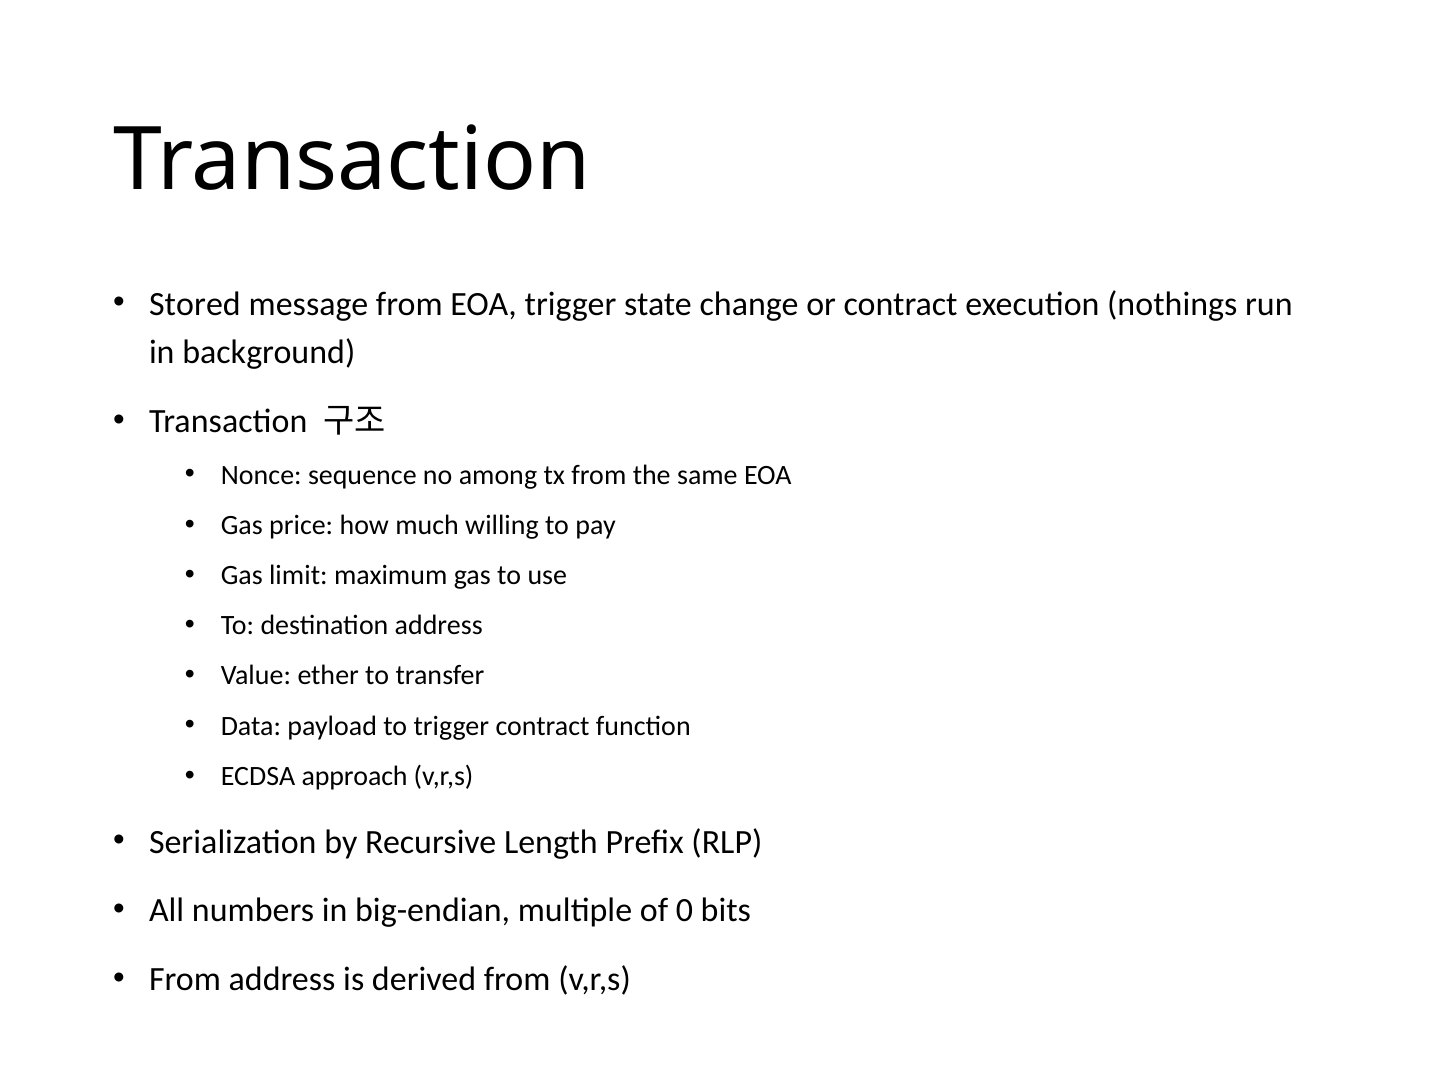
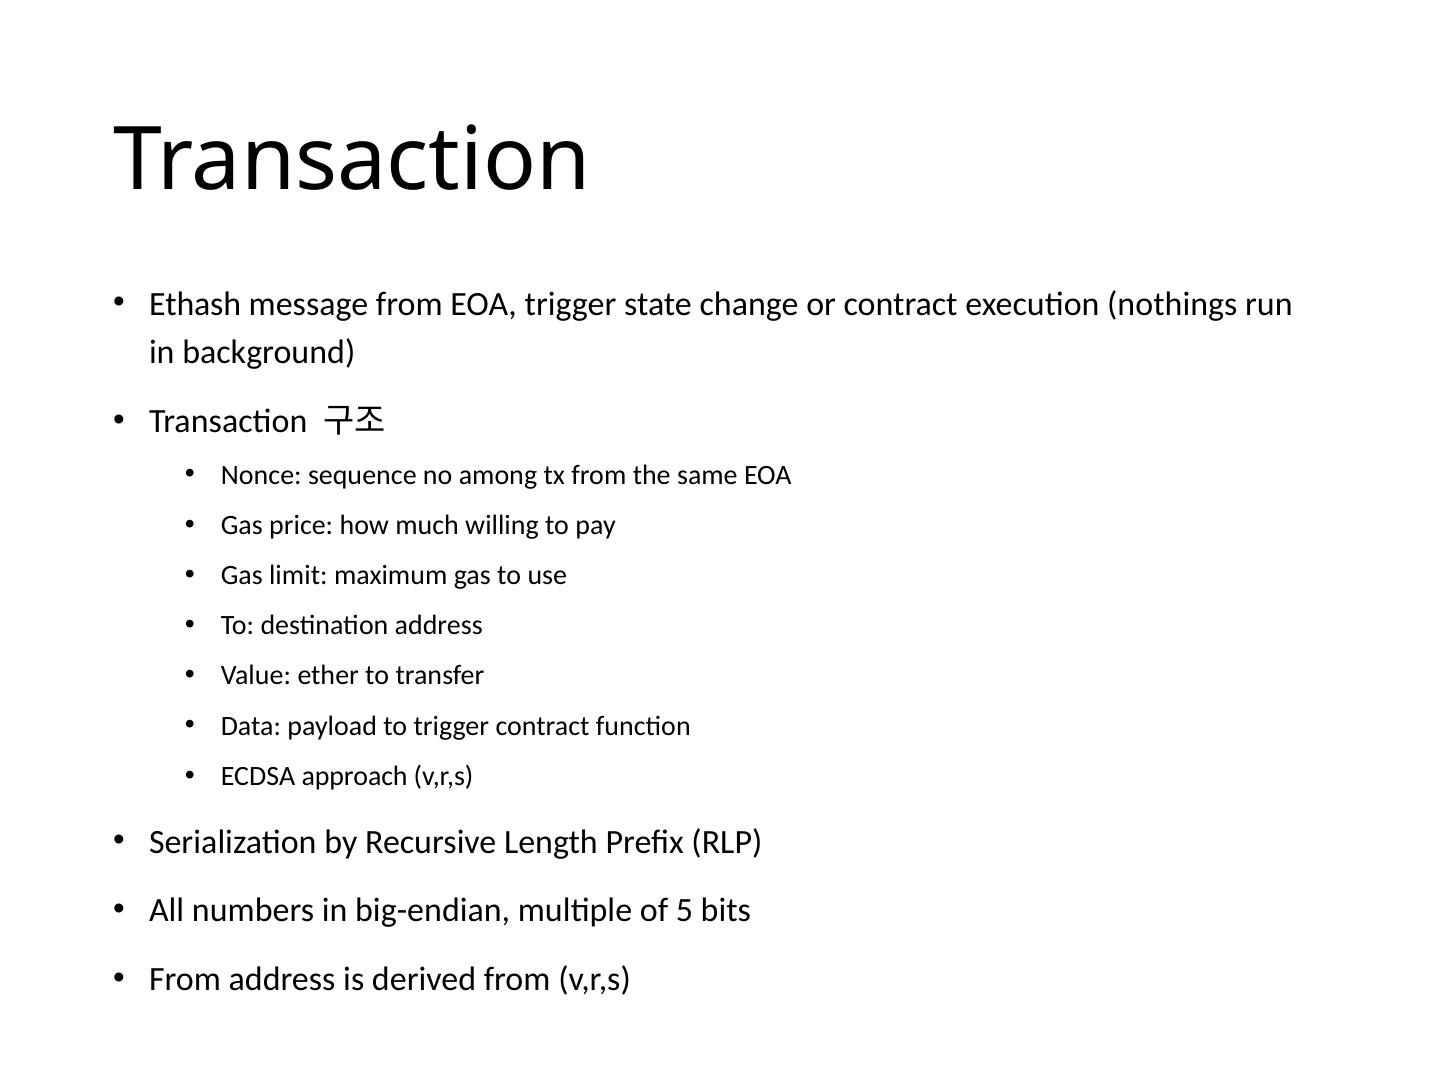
Stored: Stored -> Ethash (195, 304)
0: 0 -> 5 (684, 910)
